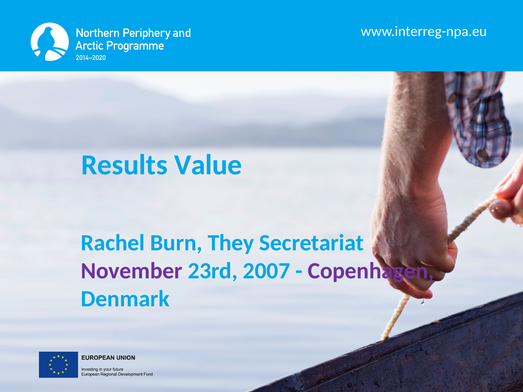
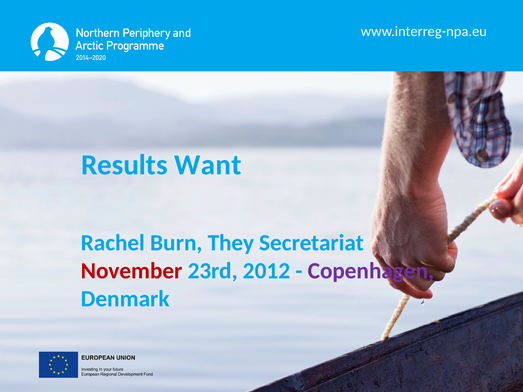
Value: Value -> Want (208, 165)
November colour: purple -> red (132, 271)
2007: 2007 -> 2012 (267, 271)
